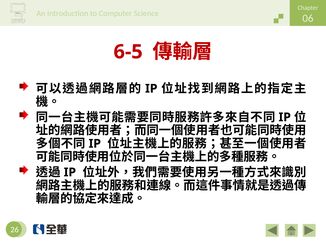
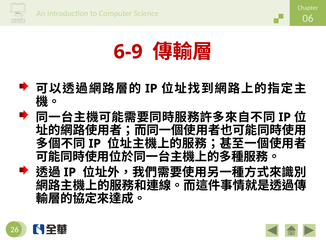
6-5: 6-5 -> 6-9 (128, 52)
